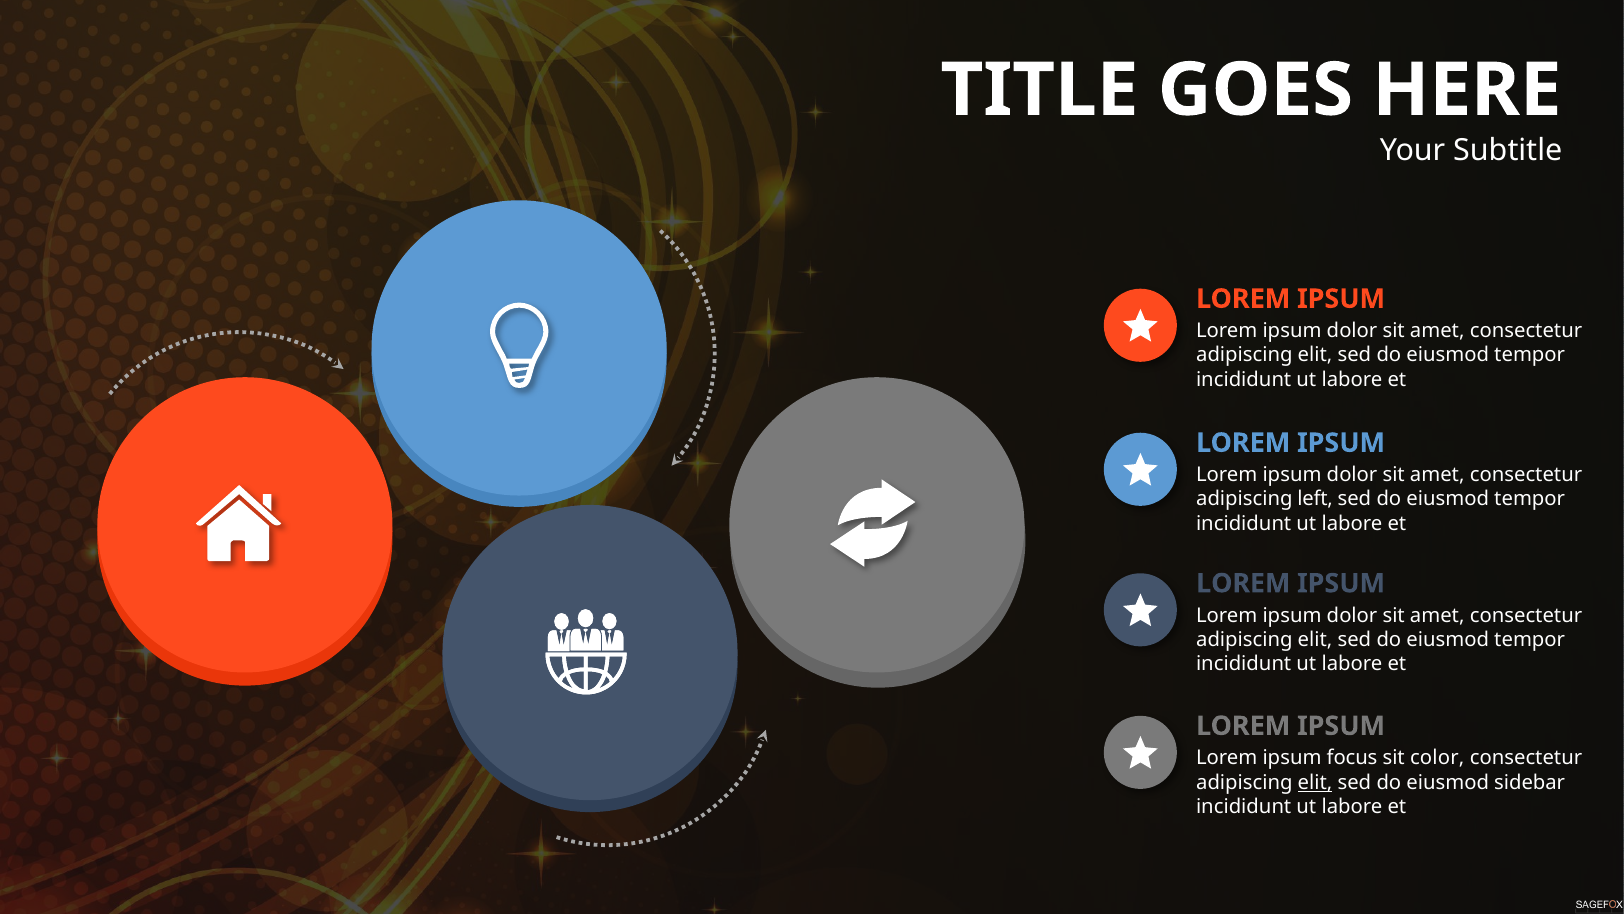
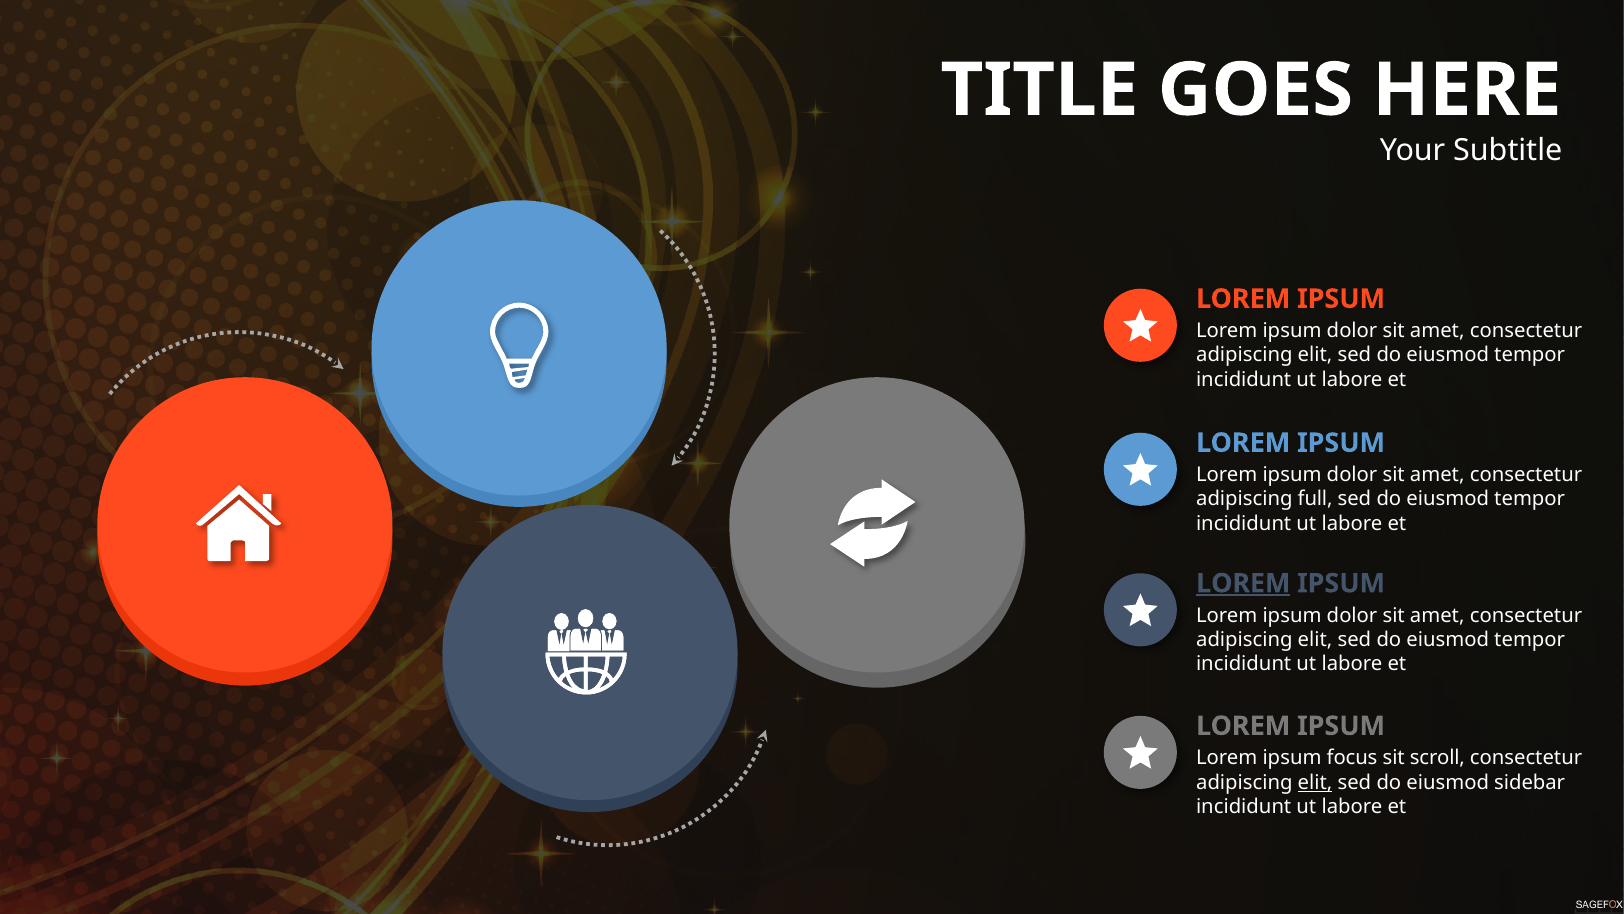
left: left -> full (1315, 499)
LOREM underline: none -> present (1243, 583)
color: color -> scroll (1437, 758)
